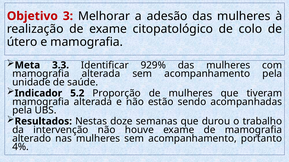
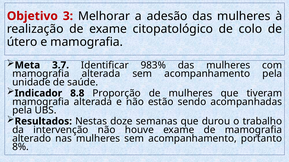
3.3: 3.3 -> 3.7 (61, 65)
929%: 929% -> 983% (153, 65)
5.2: 5.2 -> 8.8 (77, 94)
4%: 4% -> 8% (21, 147)
